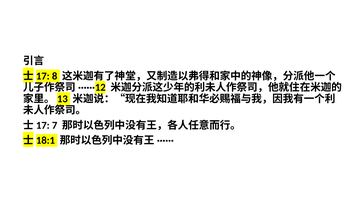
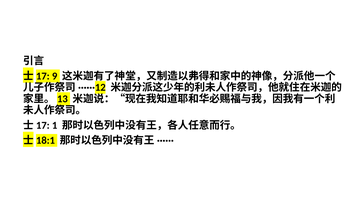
8: 8 -> 9 (55, 76)
7: 7 -> 1 (55, 125)
